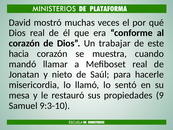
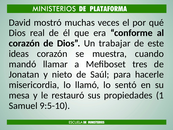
hacia: hacia -> ideas (19, 54)
Mefiboset real: real -> tres (140, 64)
9: 9 -> 1 (160, 95)
9:3-10: 9:3-10 -> 9:5-10 (55, 105)
